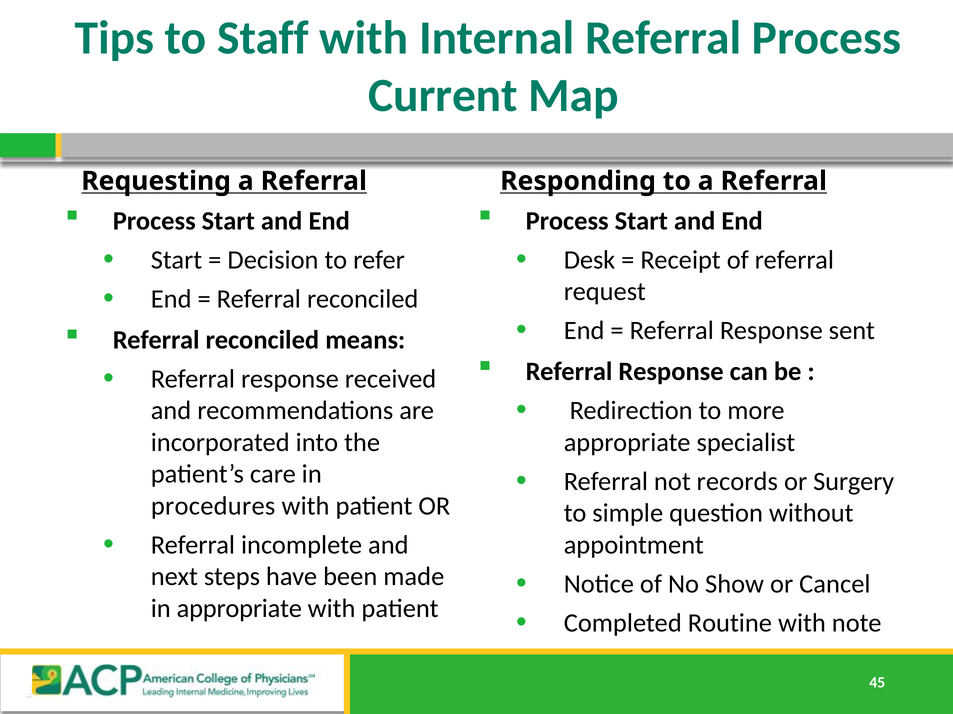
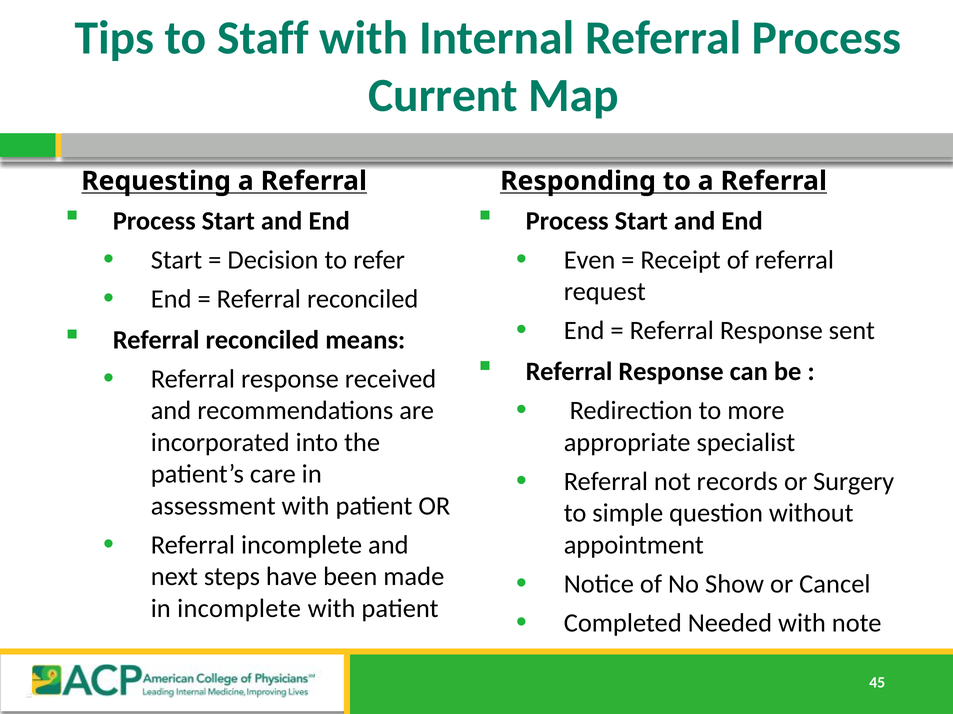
Desk: Desk -> Even (590, 260)
procedures: procedures -> assessment (213, 506)
in appropriate: appropriate -> incomplete (239, 609)
Routine: Routine -> Needed (730, 624)
